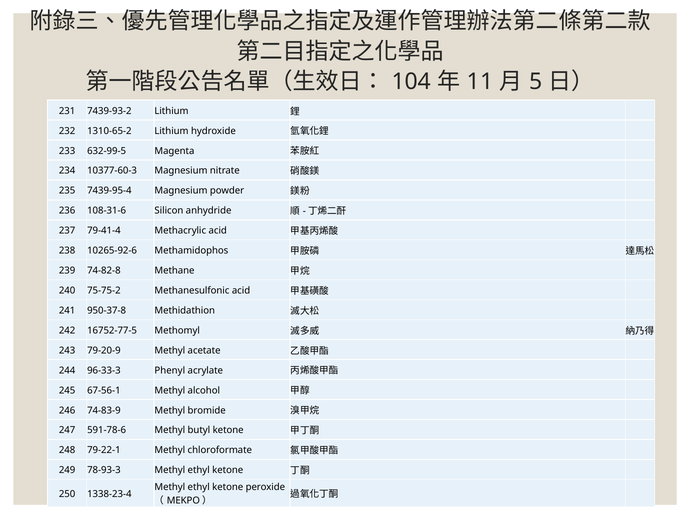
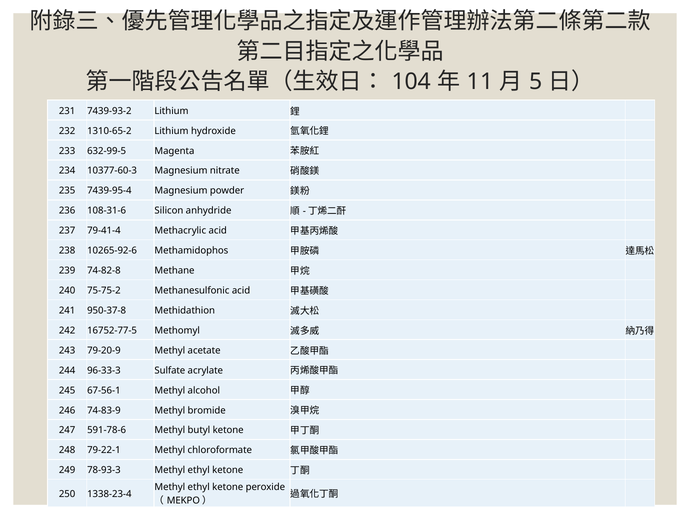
Phenyl: Phenyl -> Sulfate (170, 370)
